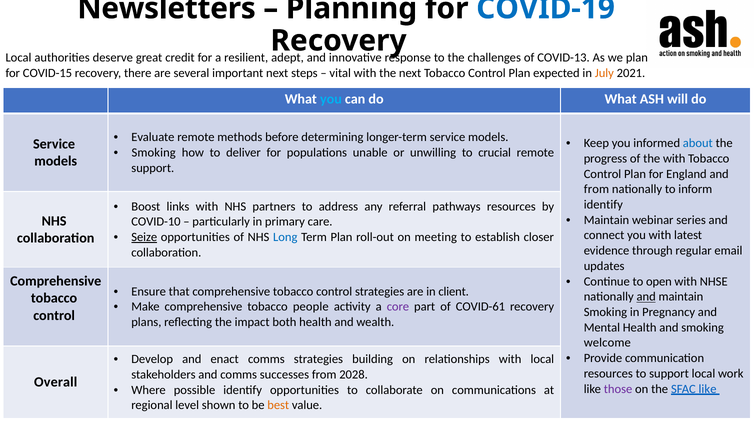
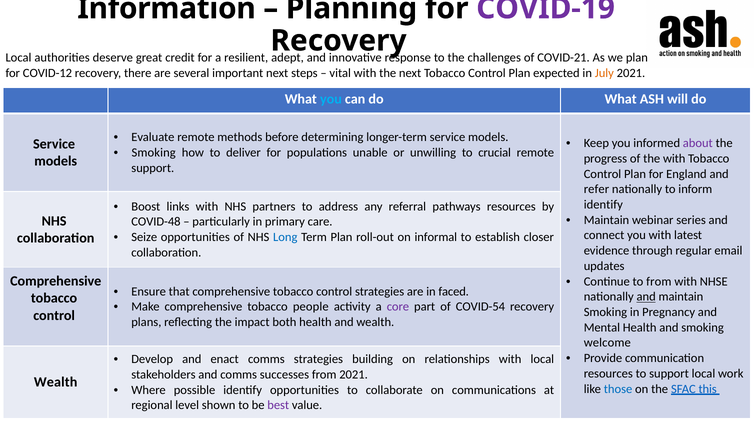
Newsletters: Newsletters -> Information (167, 8)
COVID-19 colour: blue -> purple (546, 8)
COVID-13: COVID-13 -> COVID-21 (563, 58)
COVID-15: COVID-15 -> COVID-12 (47, 73)
about colour: blue -> purple (698, 143)
from: from -> refer (596, 189)
COVID-10: COVID-10 -> COVID-48 (156, 222)
Seize underline: present -> none (144, 237)
meeting: meeting -> informal (436, 237)
to open: open -> from (659, 281)
client: client -> faced (454, 291)
COVID-61: COVID-61 -> COVID-54 (480, 307)
from 2028: 2028 -> 2021 (354, 375)
Overall: Overall -> Wealth (56, 382)
those colour: purple -> blue (618, 389)
SFAC like: like -> this (708, 389)
best colour: orange -> purple (278, 405)
